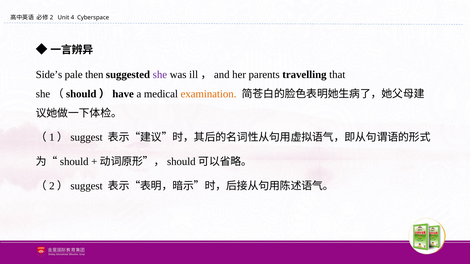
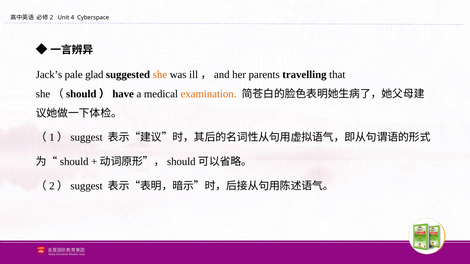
Side’s: Side’s -> Jack’s (49, 75)
then: then -> glad (94, 75)
she colour: purple -> orange (160, 75)
